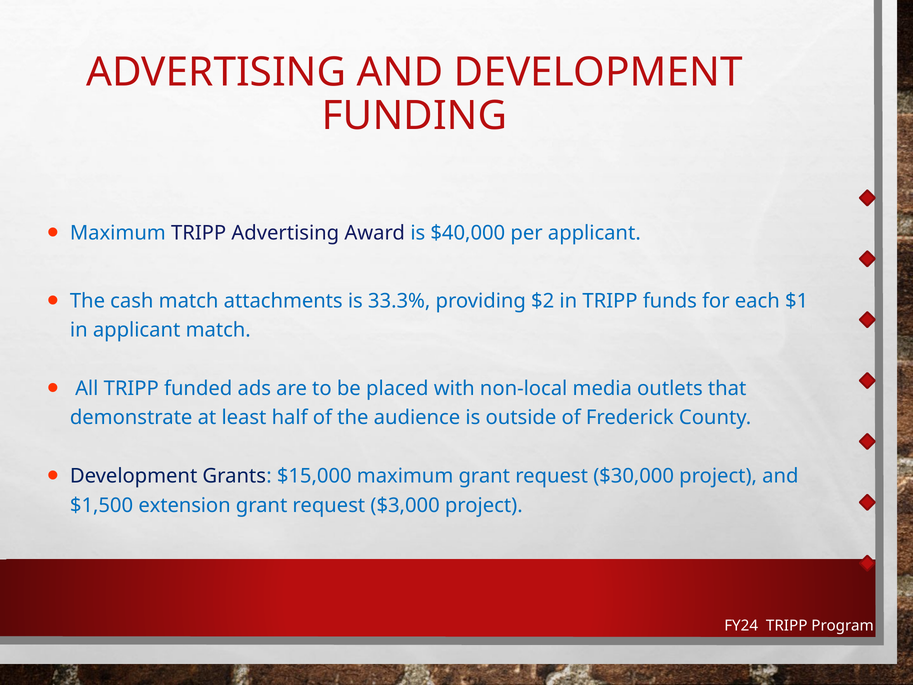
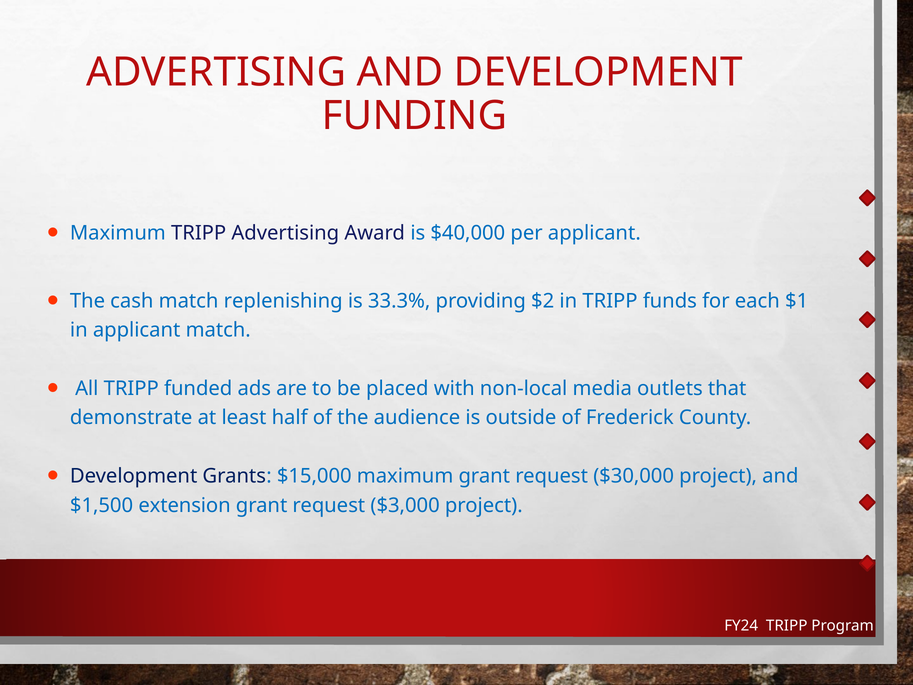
attachments: attachments -> replenishing (283, 301)
